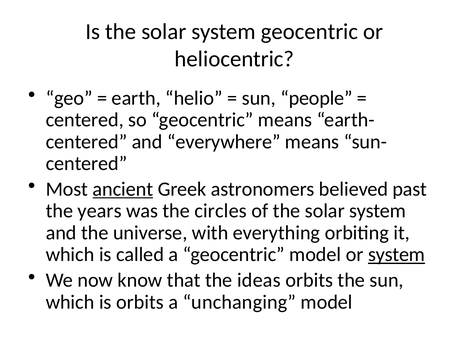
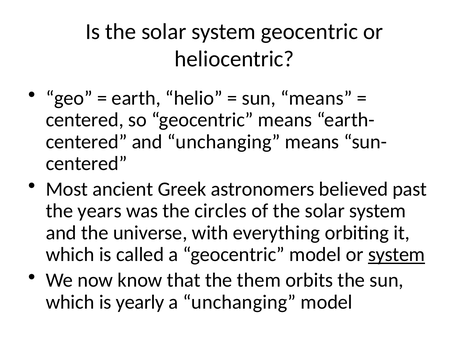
sun people: people -> means (316, 98)
and everywhere: everywhere -> unchanging (224, 142)
ancient underline: present -> none (123, 189)
ideas: ideas -> them (259, 280)
is orbits: orbits -> yearly (140, 302)
